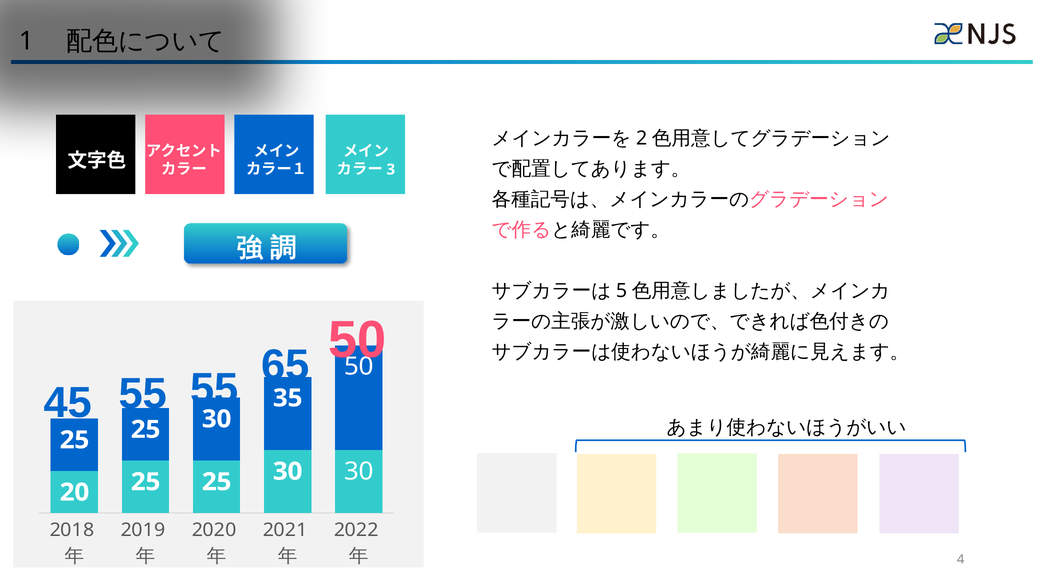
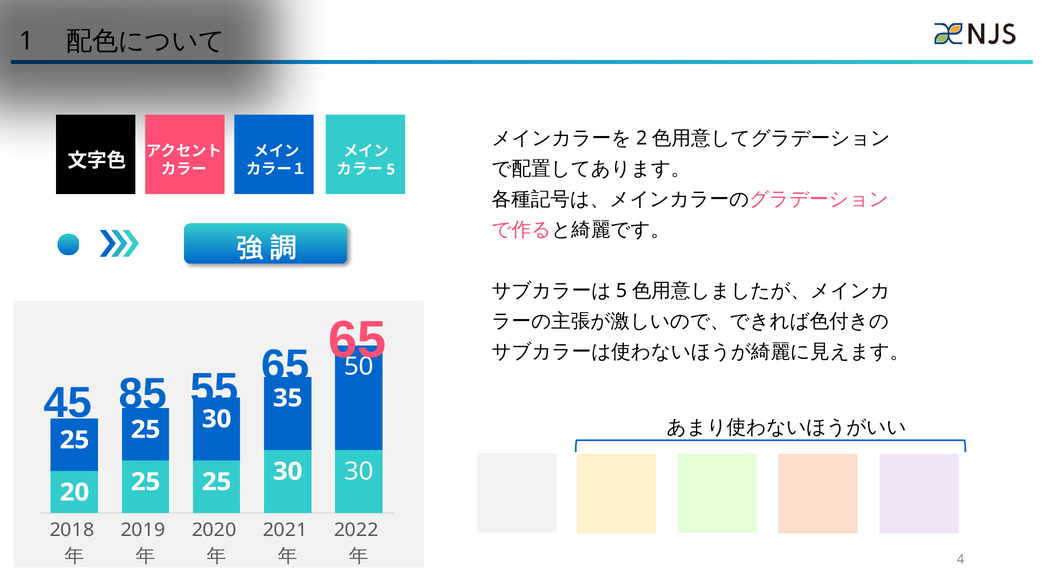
3: 3 -> 5 (391, 170)
65 50: 50 -> 65 (357, 340)
45 55: 55 -> 85 (143, 394)
